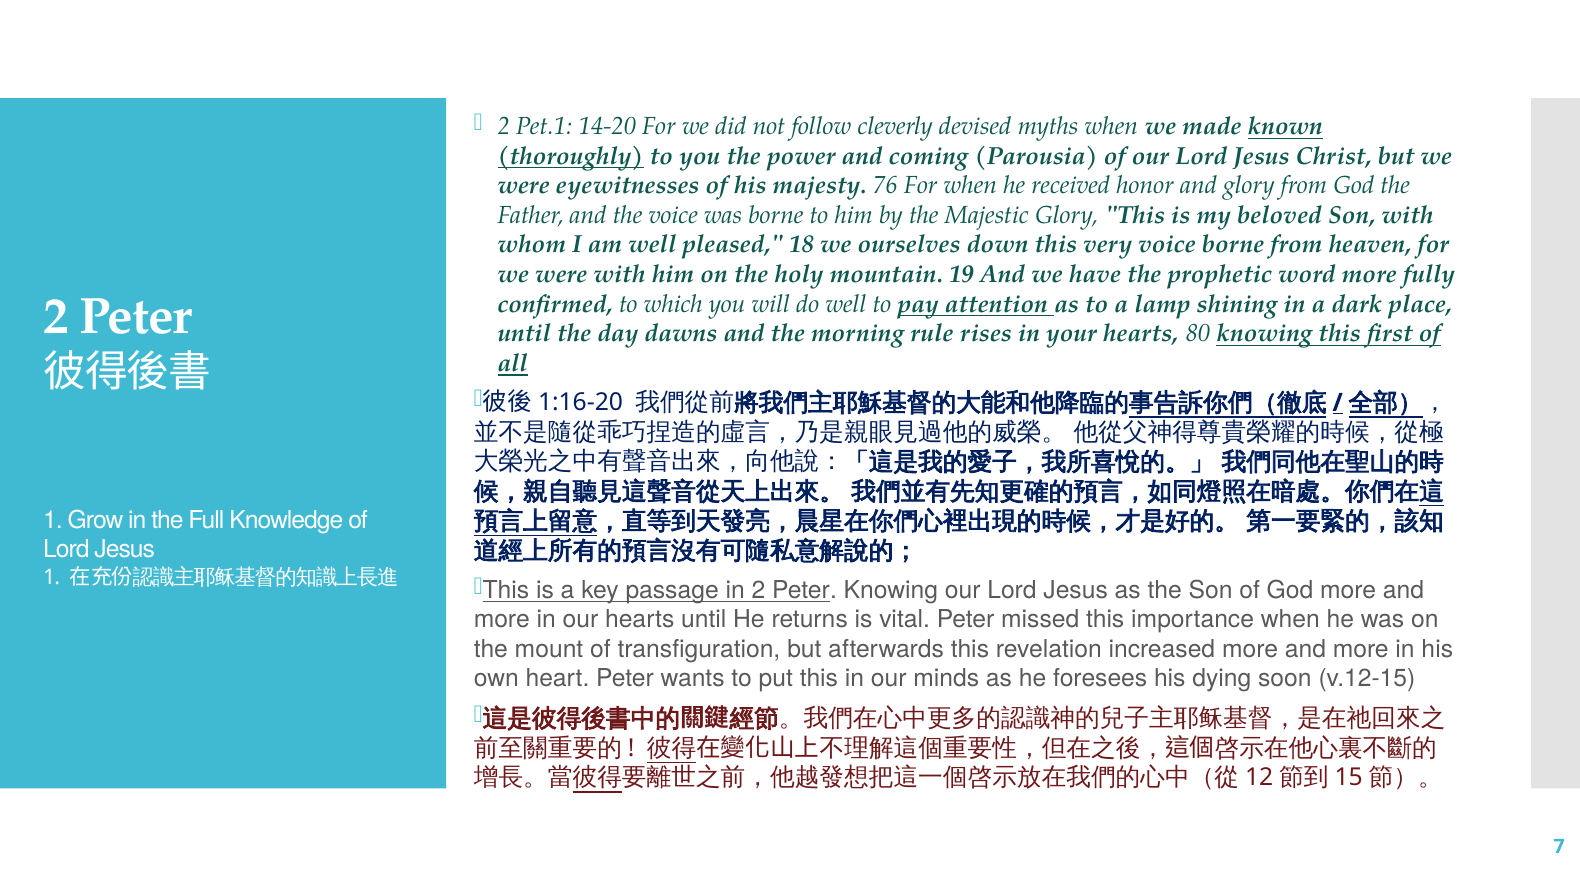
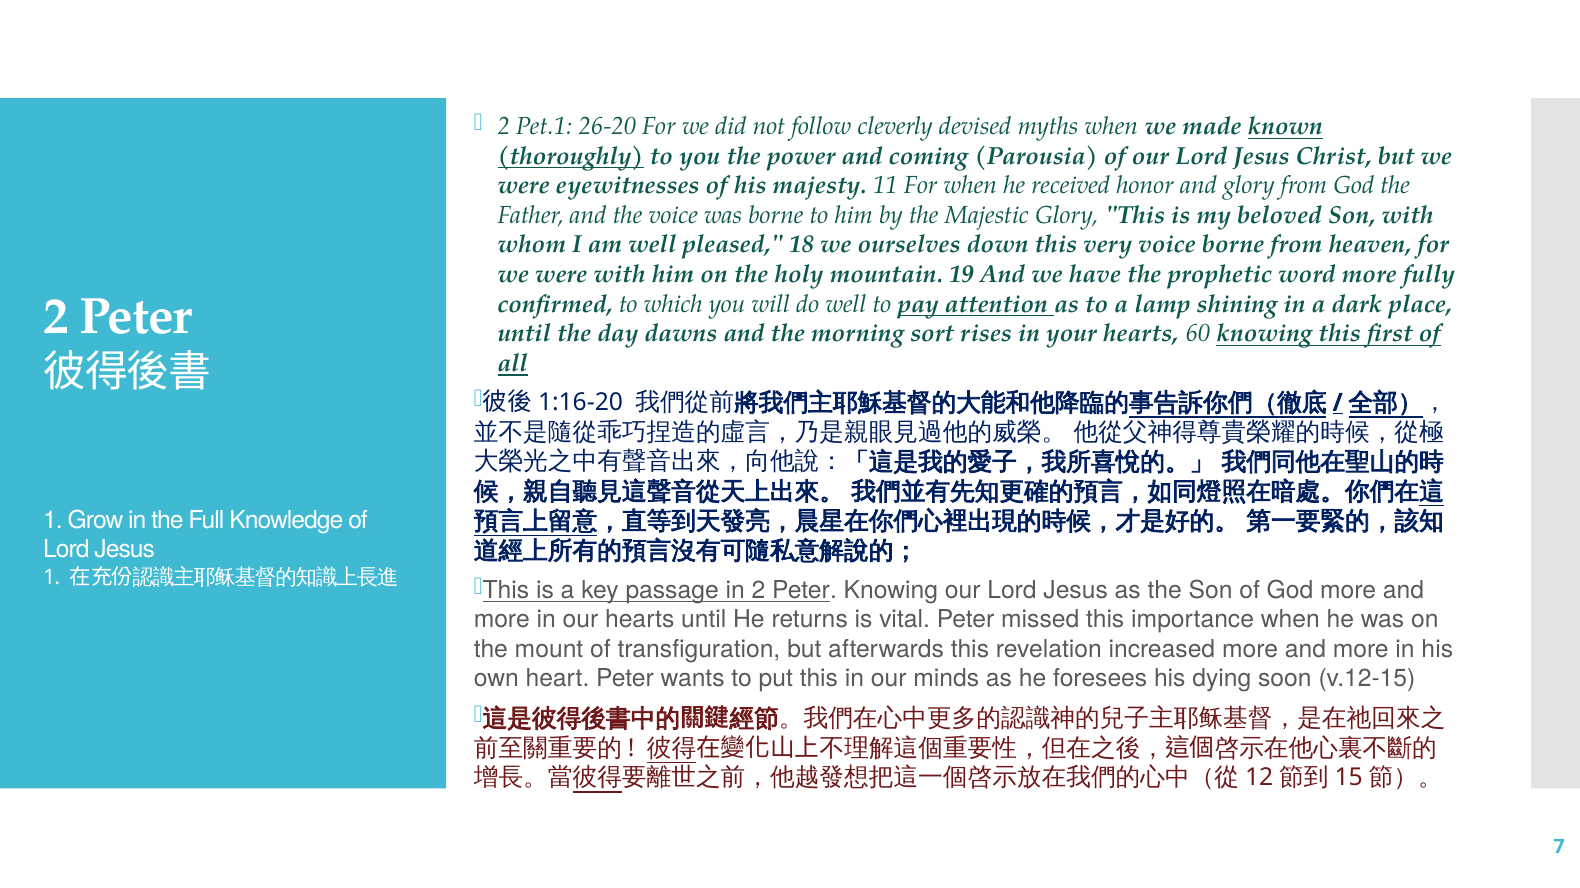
14-20: 14-20 -> 26-20 (607, 126)
76: 76 -> 11 (886, 186)
rule: rule -> sort (932, 334)
80: 80 -> 60 (1198, 334)
